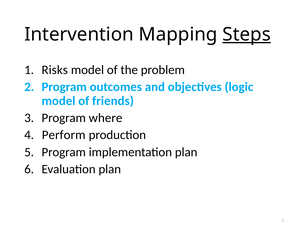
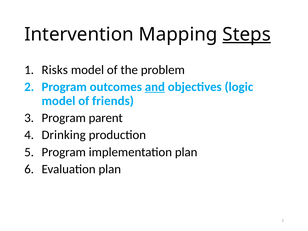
and underline: none -> present (155, 87)
where: where -> parent (106, 118)
Perform: Perform -> Drinking (64, 135)
